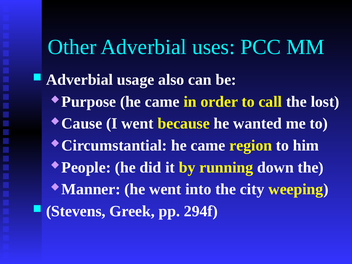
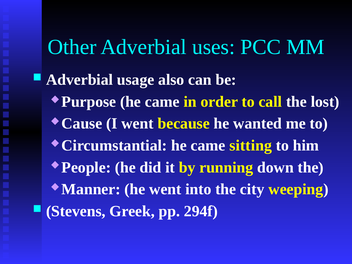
region: region -> sitting (251, 145)
